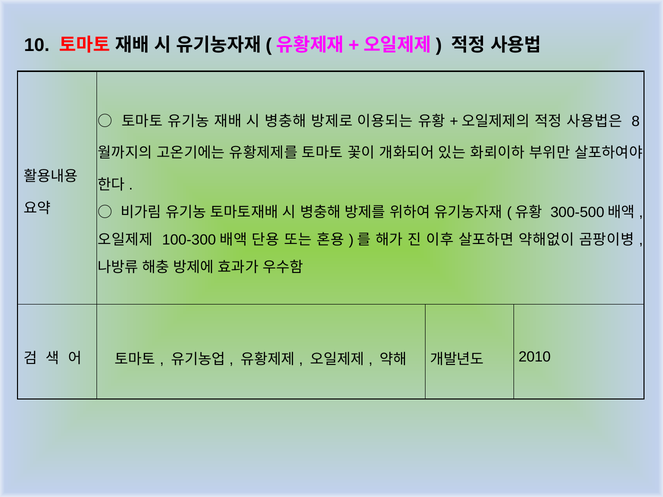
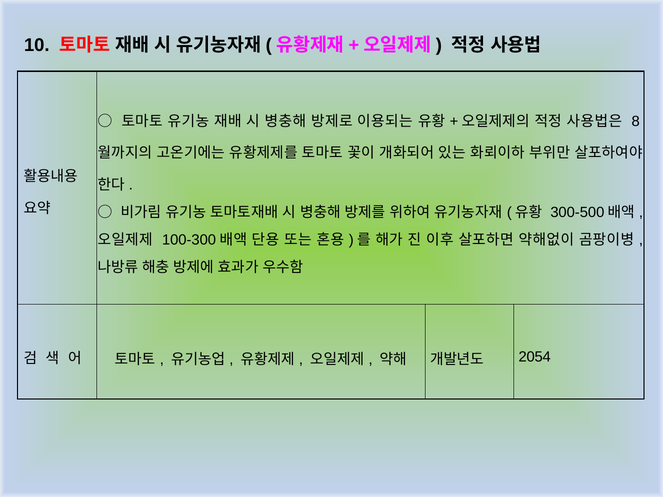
2010: 2010 -> 2054 (535, 357)
